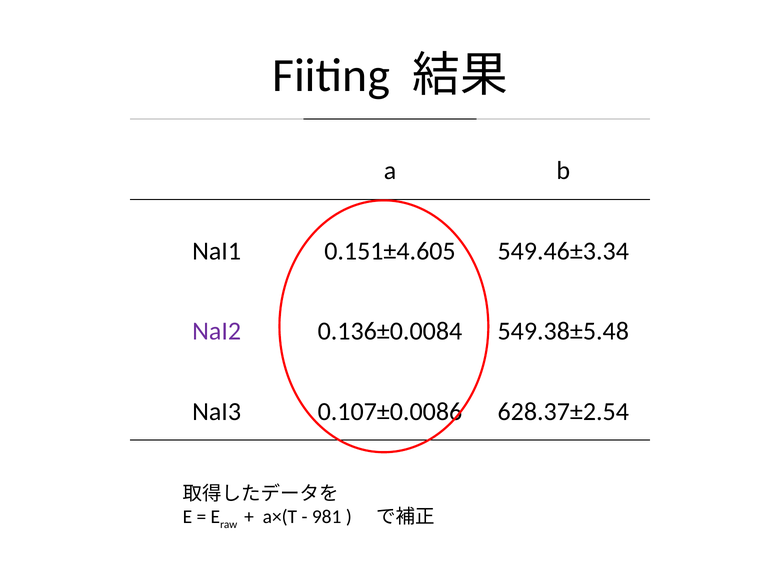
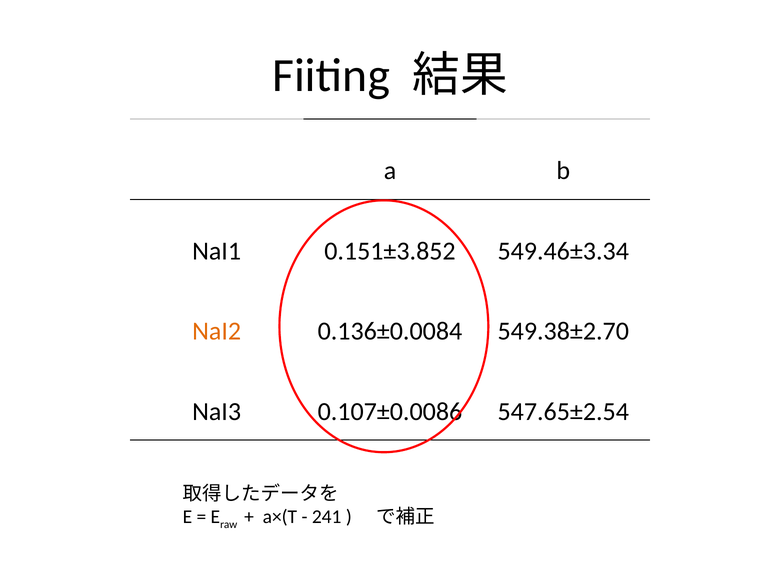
0.151±4.605: 0.151±4.605 -> 0.151±3.852 (390, 251)
NaI2 colour: purple -> orange (217, 331)
549.38±5.48: 549.38±5.48 -> 549.38±2.70 (563, 331)
628.37±2.54: 628.37±2.54 -> 547.65±2.54 (563, 411)
981: 981 -> 241 (327, 517)
